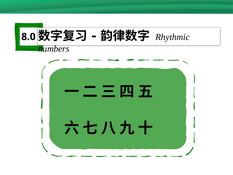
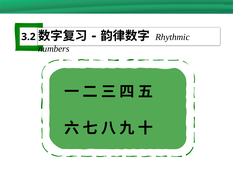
8.0: 8.0 -> 3.2 (28, 37)
